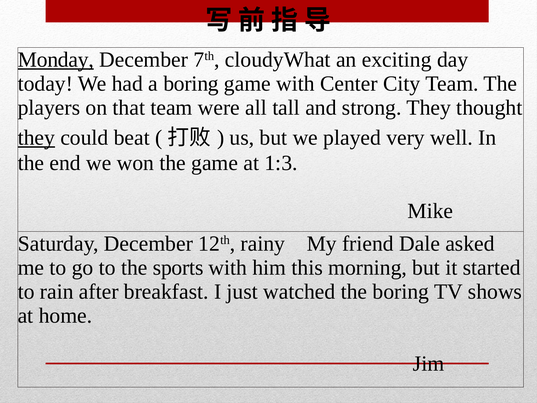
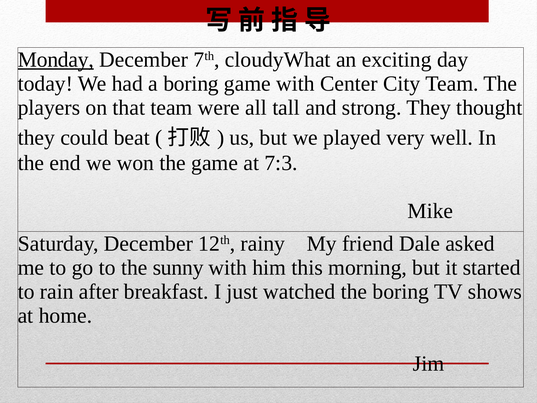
they underline: present -> none (36, 137)
1:3: 1:3 -> 7:3 (281, 163)
sports: sports -> sunny (178, 267)
